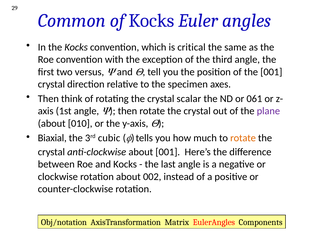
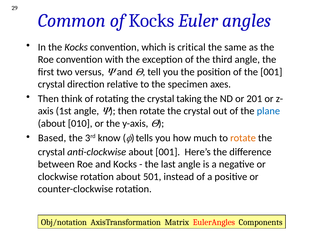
scalar: scalar -> taking (189, 99)
061: 061 -> 201 (254, 99)
plane colour: purple -> blue (268, 111)
Biaxial: Biaxial -> Based (52, 138)
cubic: cubic -> know (109, 138)
002: 002 -> 501 (152, 176)
